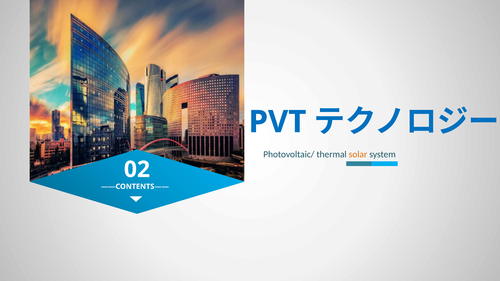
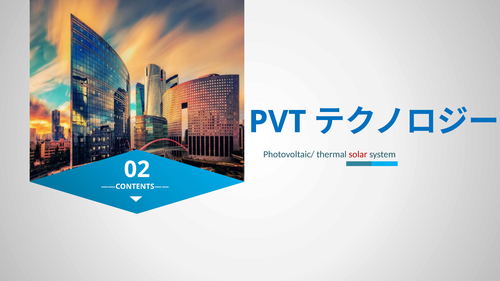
solar colour: orange -> red (358, 155)
